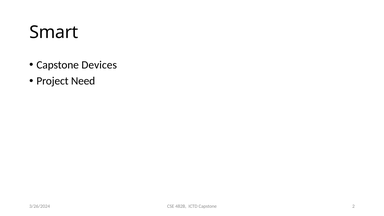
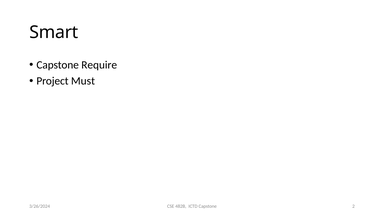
Devices: Devices -> Require (99, 65)
Need: Need -> Must (83, 81)
